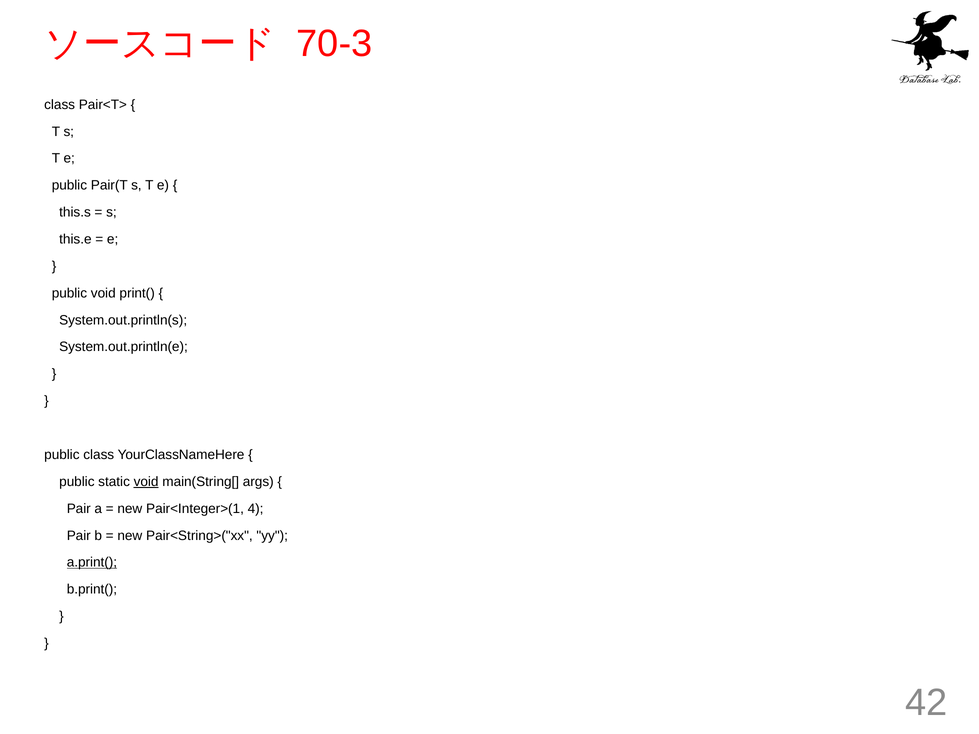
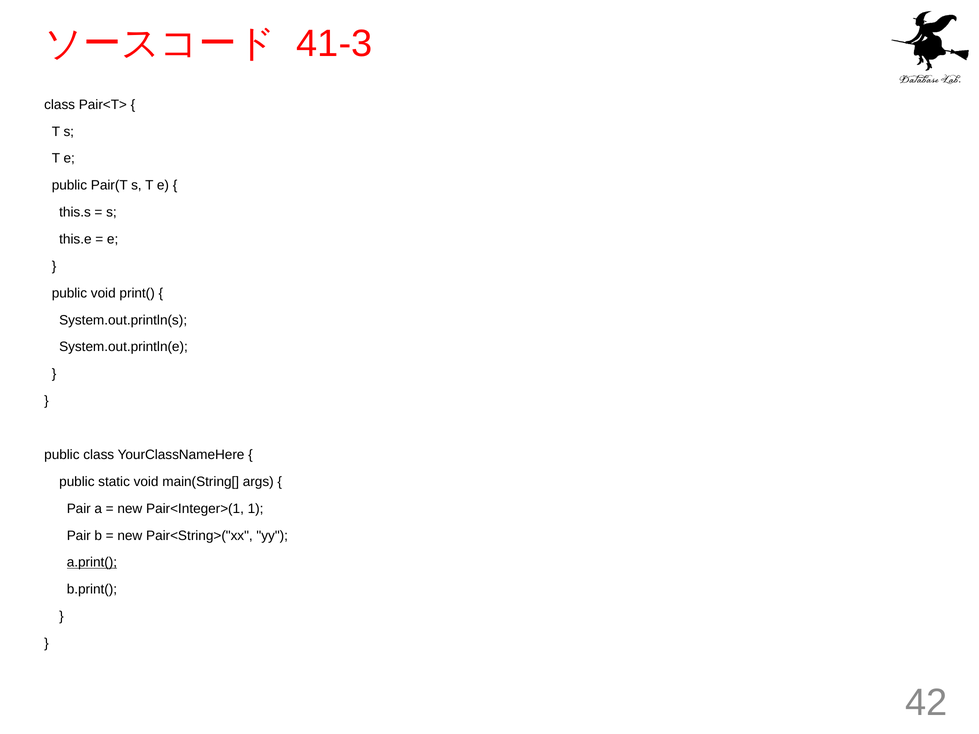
70-3: 70-3 -> 41-3 (334, 44)
void underline: present -> none (146, 482)
4: 4 -> 1 (256, 509)
